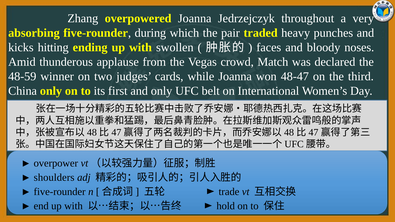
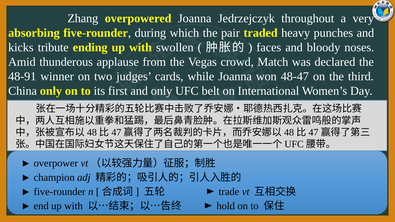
hitting: hitting -> tribute (53, 47)
48-59: 48-59 -> 48-91 (22, 76)
shoulders: shoulders -> champion (54, 178)
